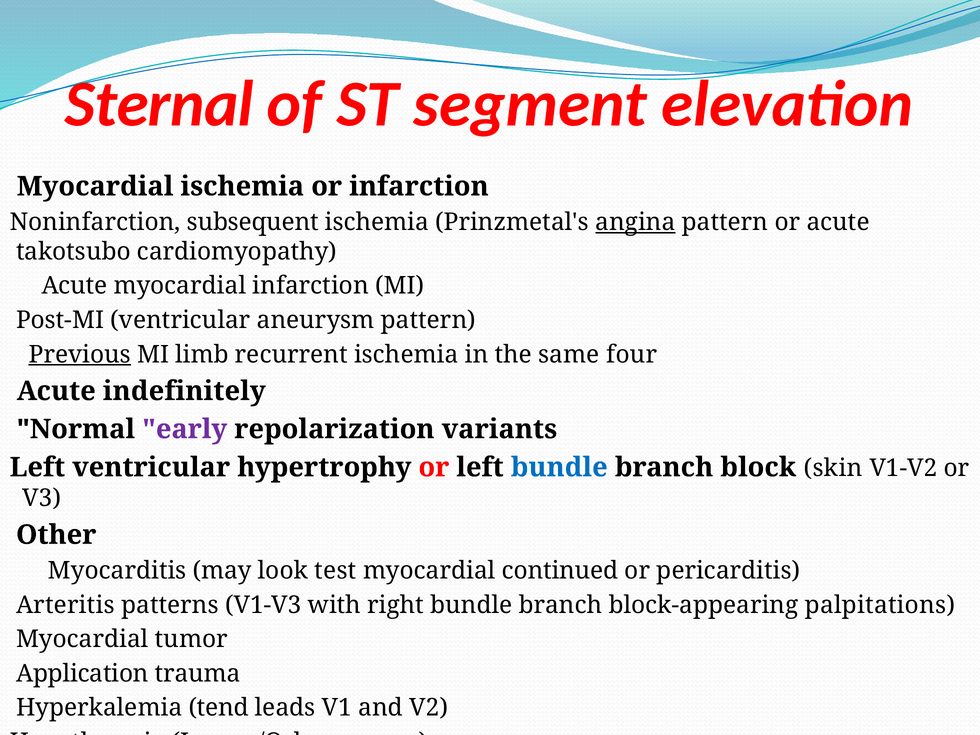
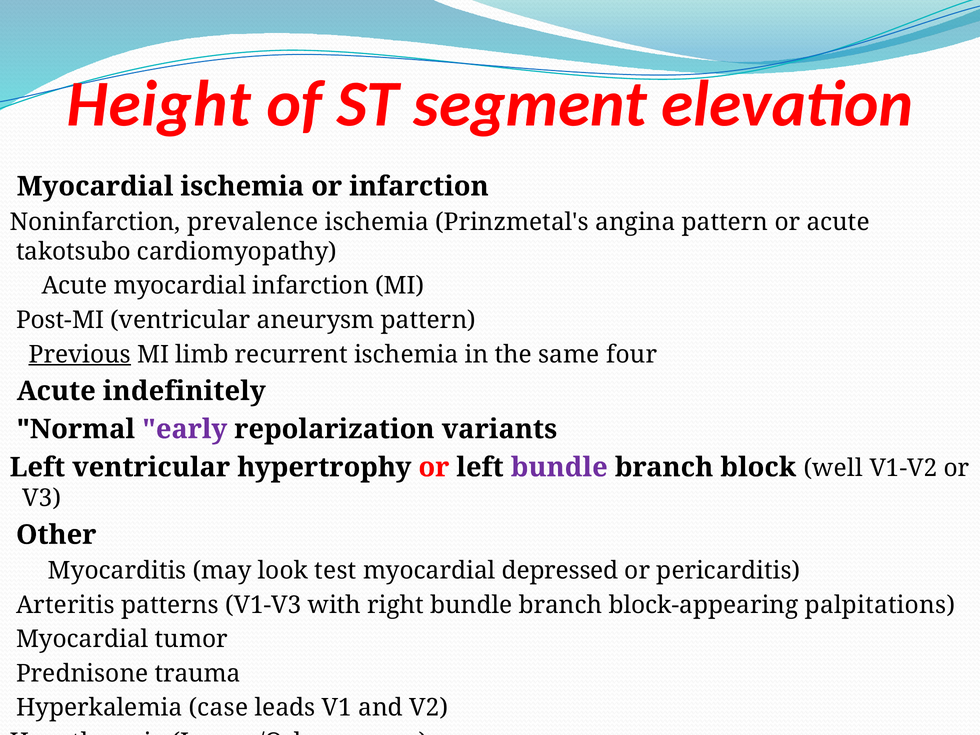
Sternal: Sternal -> Height (159, 104)
subsequent: subsequent -> prevalence (253, 222)
angina underline: present -> none (635, 222)
bundle colour: blue -> purple (559, 467)
skin: skin -> well (833, 468)
continued: continued -> depressed (560, 571)
Application: Application -> Prednisone (82, 674)
tend: tend -> case (218, 708)
